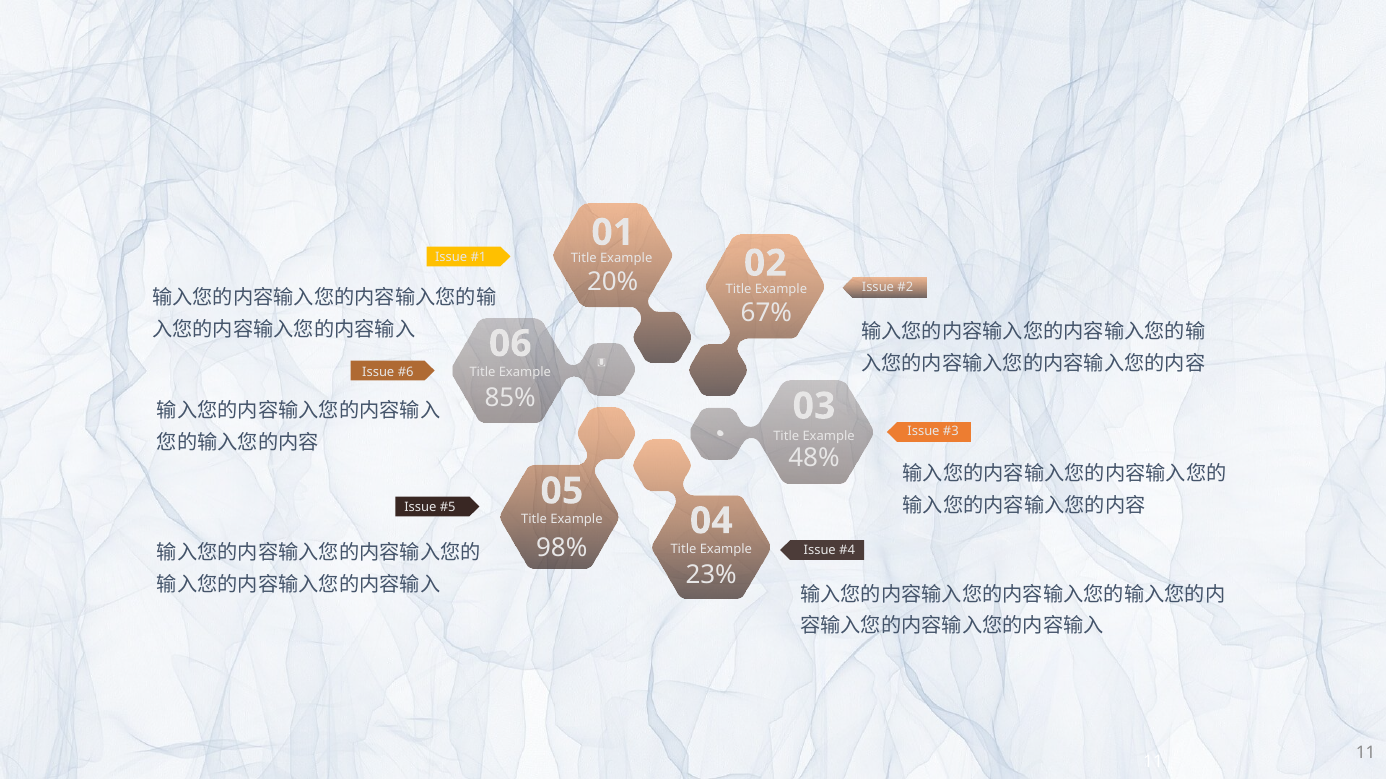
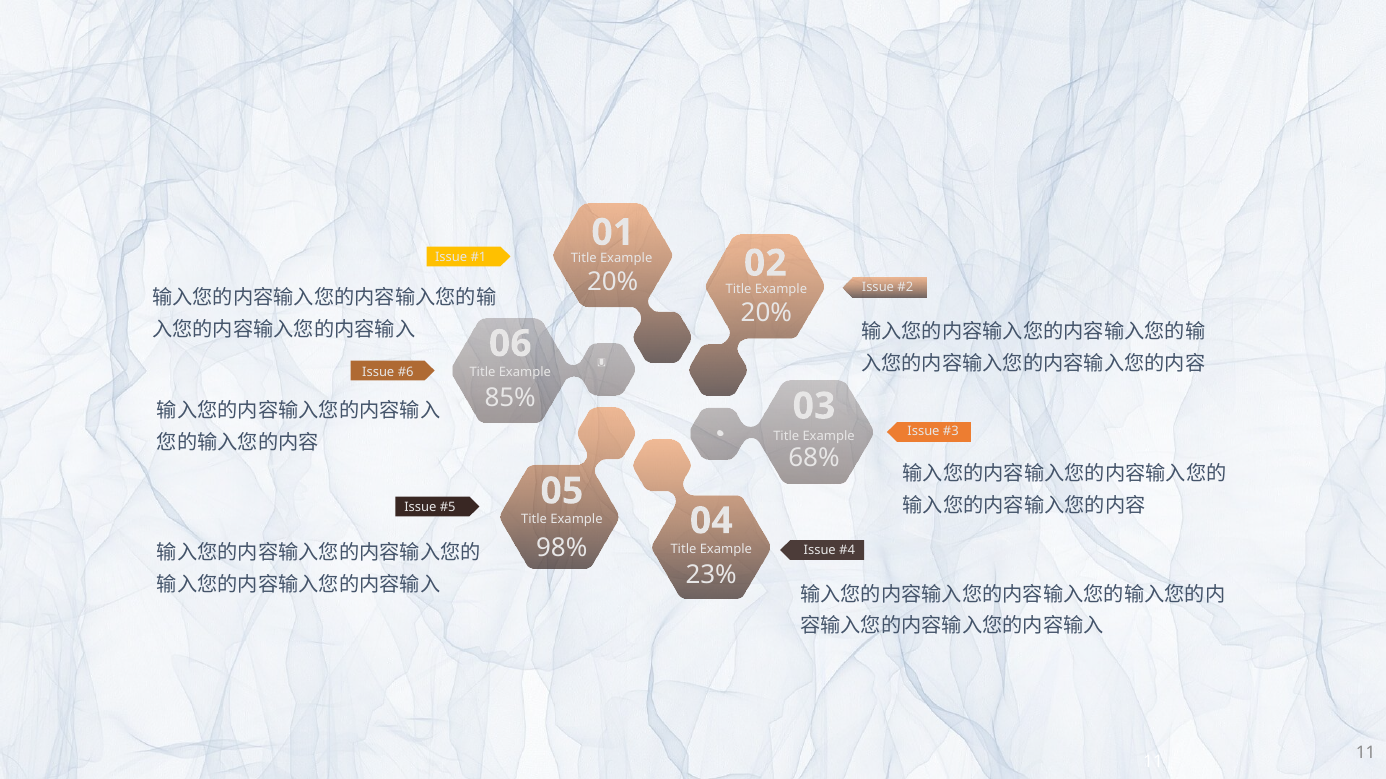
67%: 67% -> 20% (766, 313)
48%: 48% -> 68% (814, 458)
